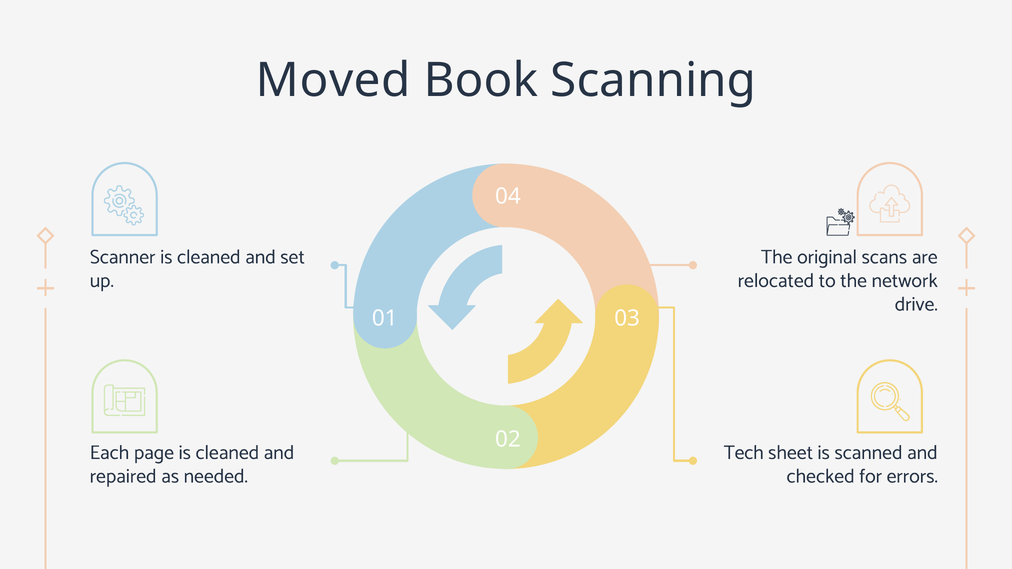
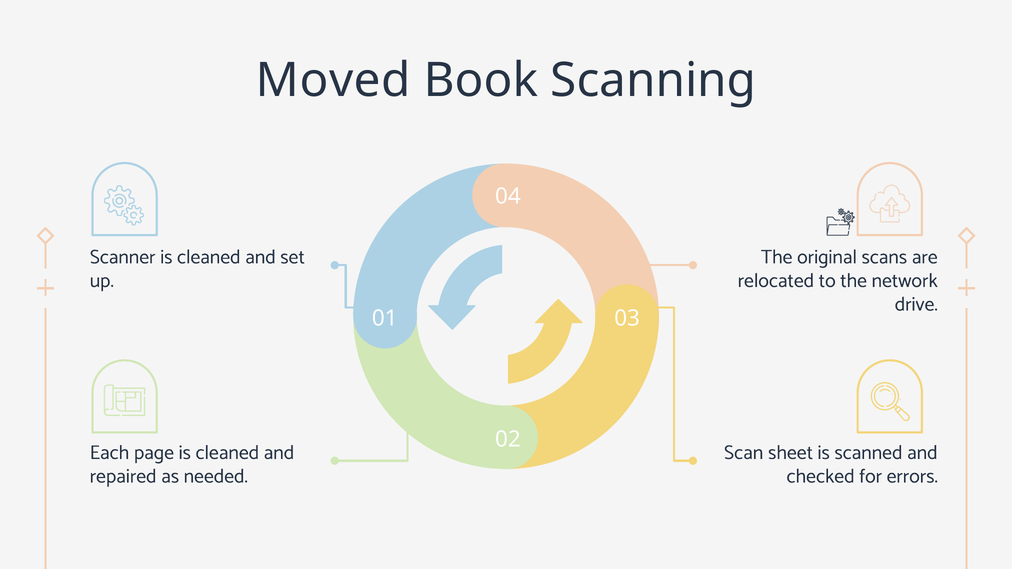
Tech: Tech -> Scan (744, 453)
